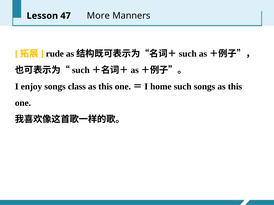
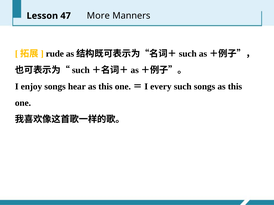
class: class -> hear (77, 87)
home: home -> every (161, 87)
